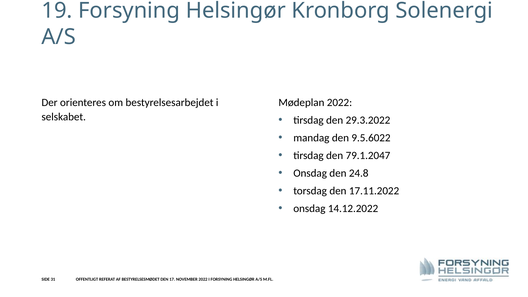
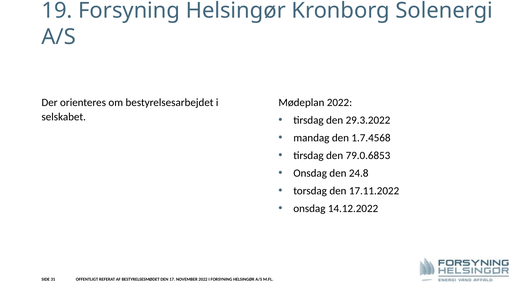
9.5.6022: 9.5.6022 -> 1.7.4568 (371, 138)
79.1.2047: 79.1.2047 -> 79.0.6853 (368, 155)
